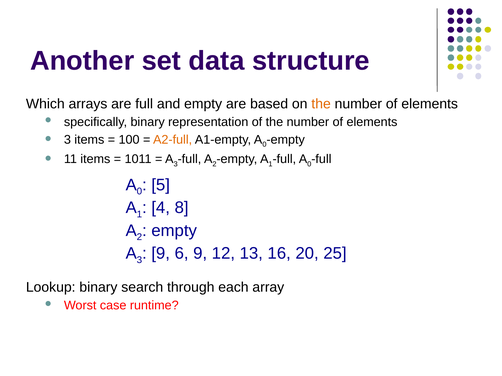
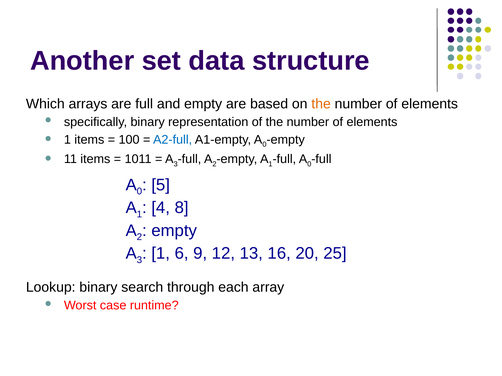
3: 3 -> 1 (67, 140)
A2-full colour: orange -> blue (173, 140)
9: 9 -> 1 (161, 254)
